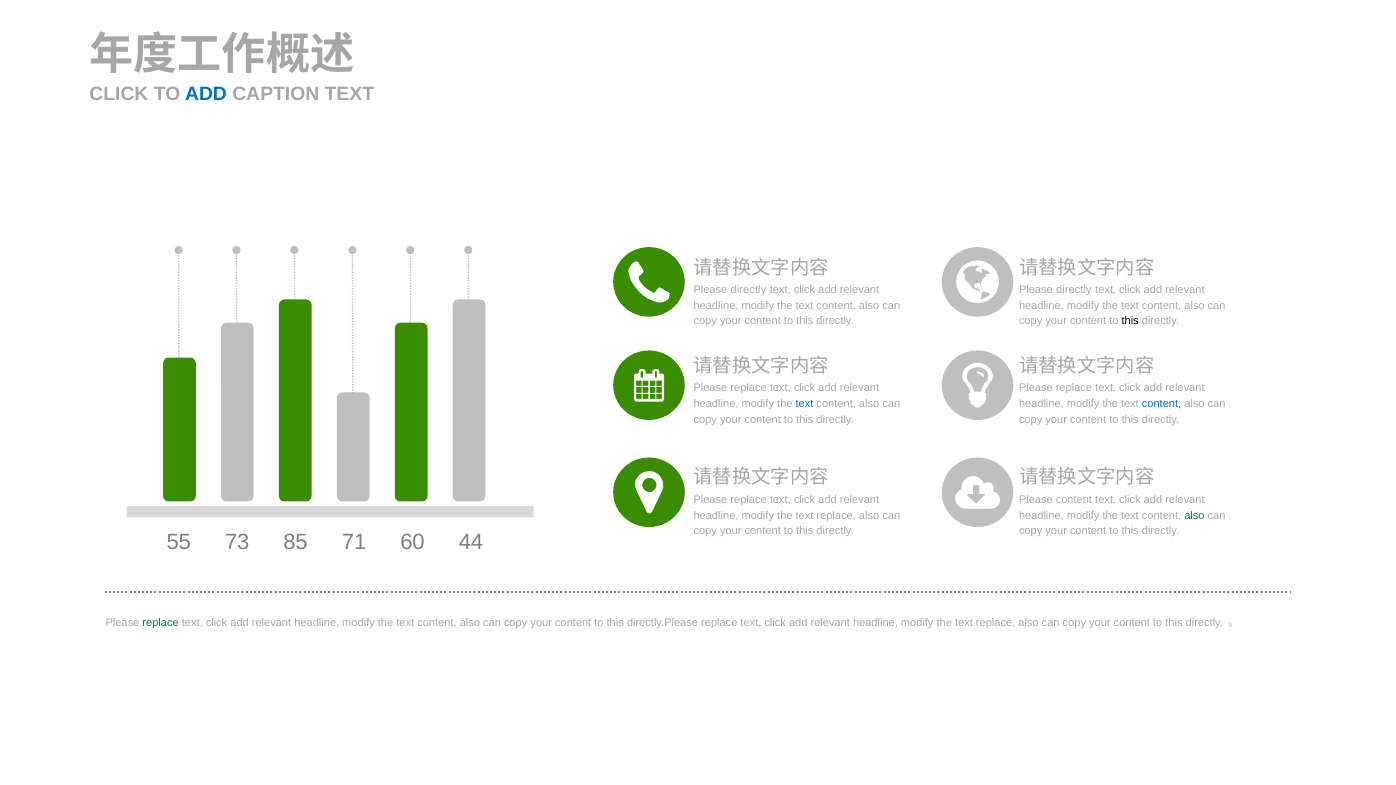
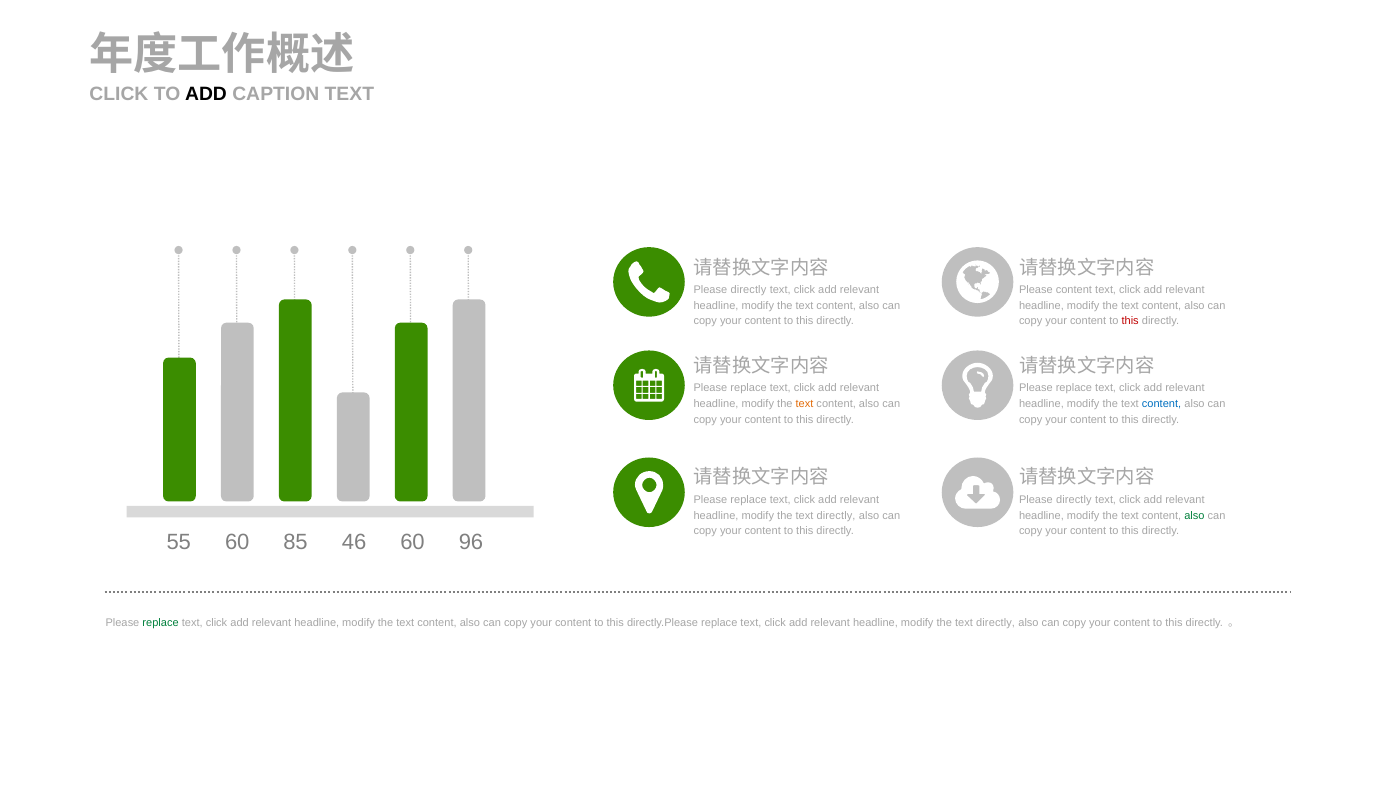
ADD colour: blue -> black (206, 94)
directly: directly -> content (1074, 290)
this colour: black -> red (1130, 321)
text colour: blue -> orange (805, 404)
content: content -> directly (1074, 500)
replace: replace -> directly (836, 516)
55 73: 73 -> 60 (237, 542)
71: 71 -> 46 (354, 542)
44: 44 -> 96 (471, 542)
replace: replace -> directly (996, 623)
